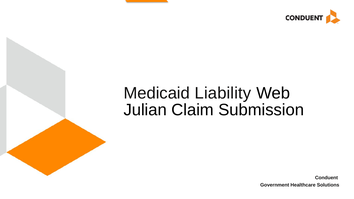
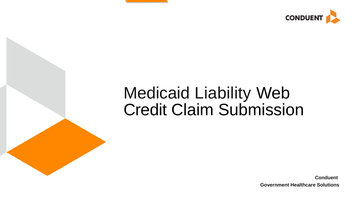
Julian: Julian -> Credit (145, 110)
